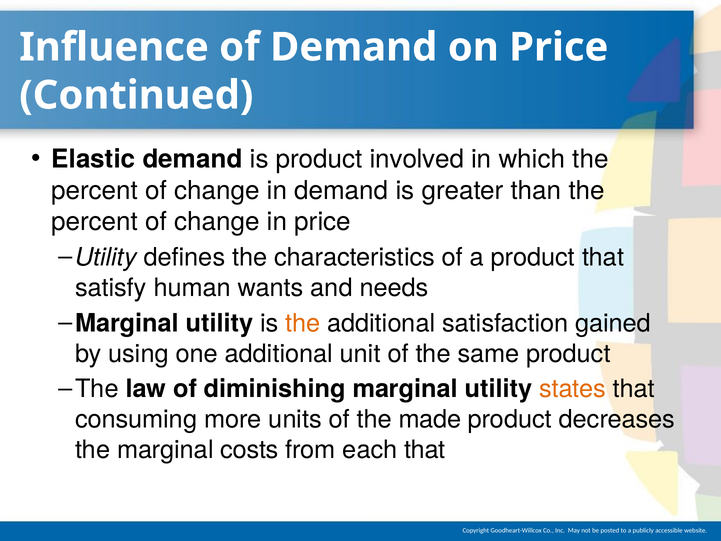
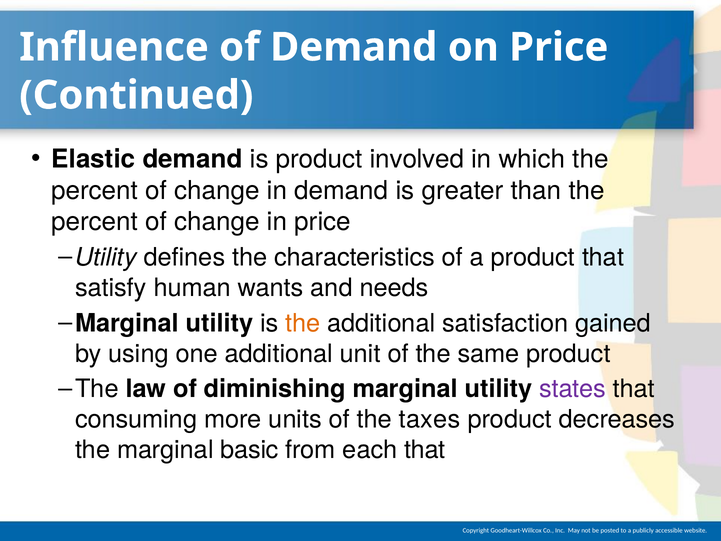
states colour: orange -> purple (573, 389)
made: made -> taxes (430, 419)
costs: costs -> basic (250, 450)
